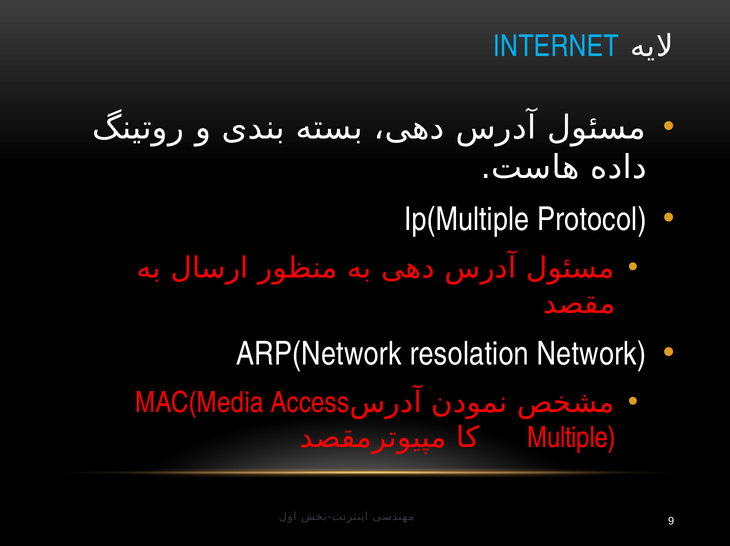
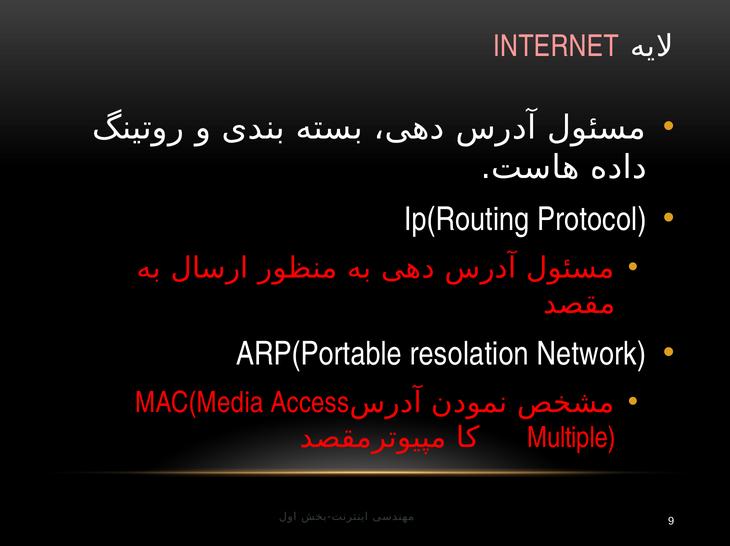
INTERNET colour: light blue -> pink (556, 46)
Ip(Multiple: Ip(Multiple -> Ip(Routing (467, 219)
ARP(Network: ARP(Network -> ARP(Portable (319, 354)
